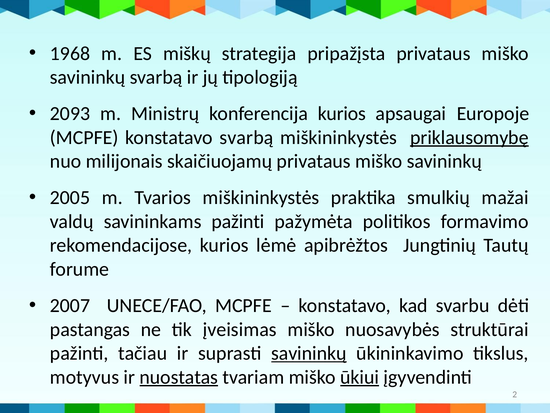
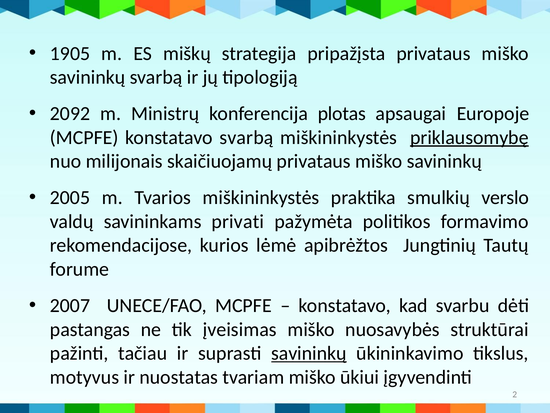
1968: 1968 -> 1905 (70, 53)
2093: 2093 -> 2092 (70, 114)
konferencija kurios: kurios -> plotas (342, 114)
mažai: mažai -> verslo (505, 197)
savininkams pažinti: pažinti -> privati (238, 221)
nuostatas underline: present -> none (179, 377)
ūkiui underline: present -> none (360, 377)
